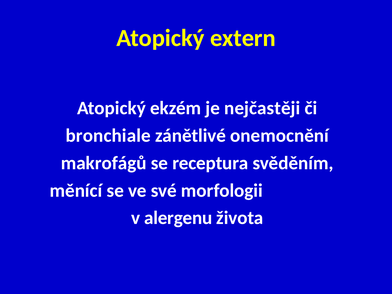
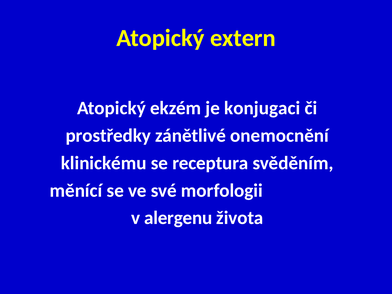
nejčastěji: nejčastěji -> konjugaci (262, 108)
bronchiale: bronchiale -> prostředky (108, 136)
makrofágů: makrofágů -> klinickému (104, 163)
